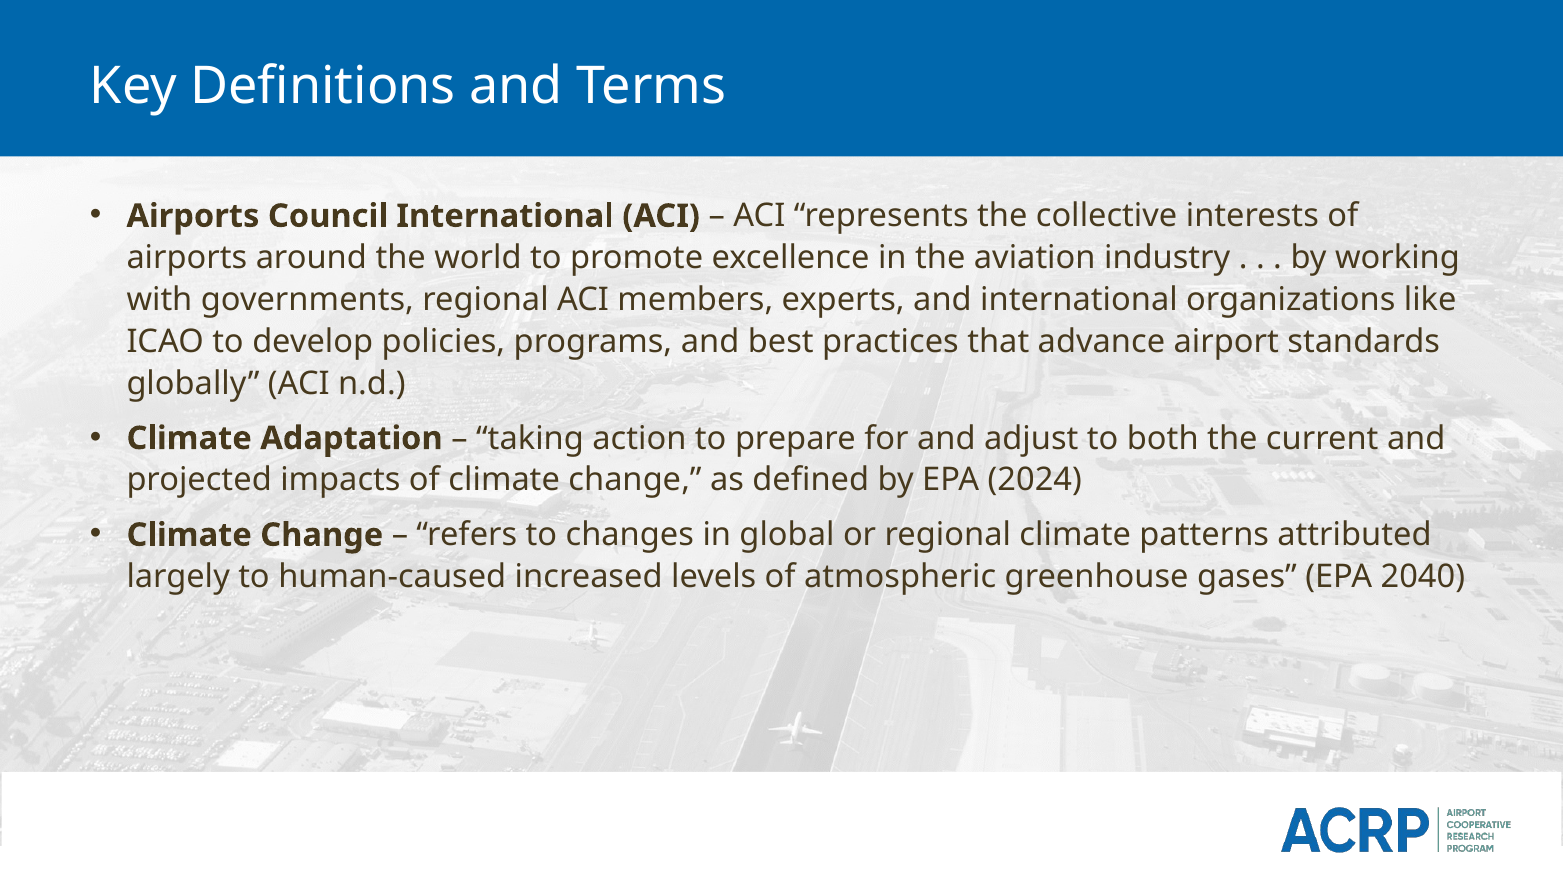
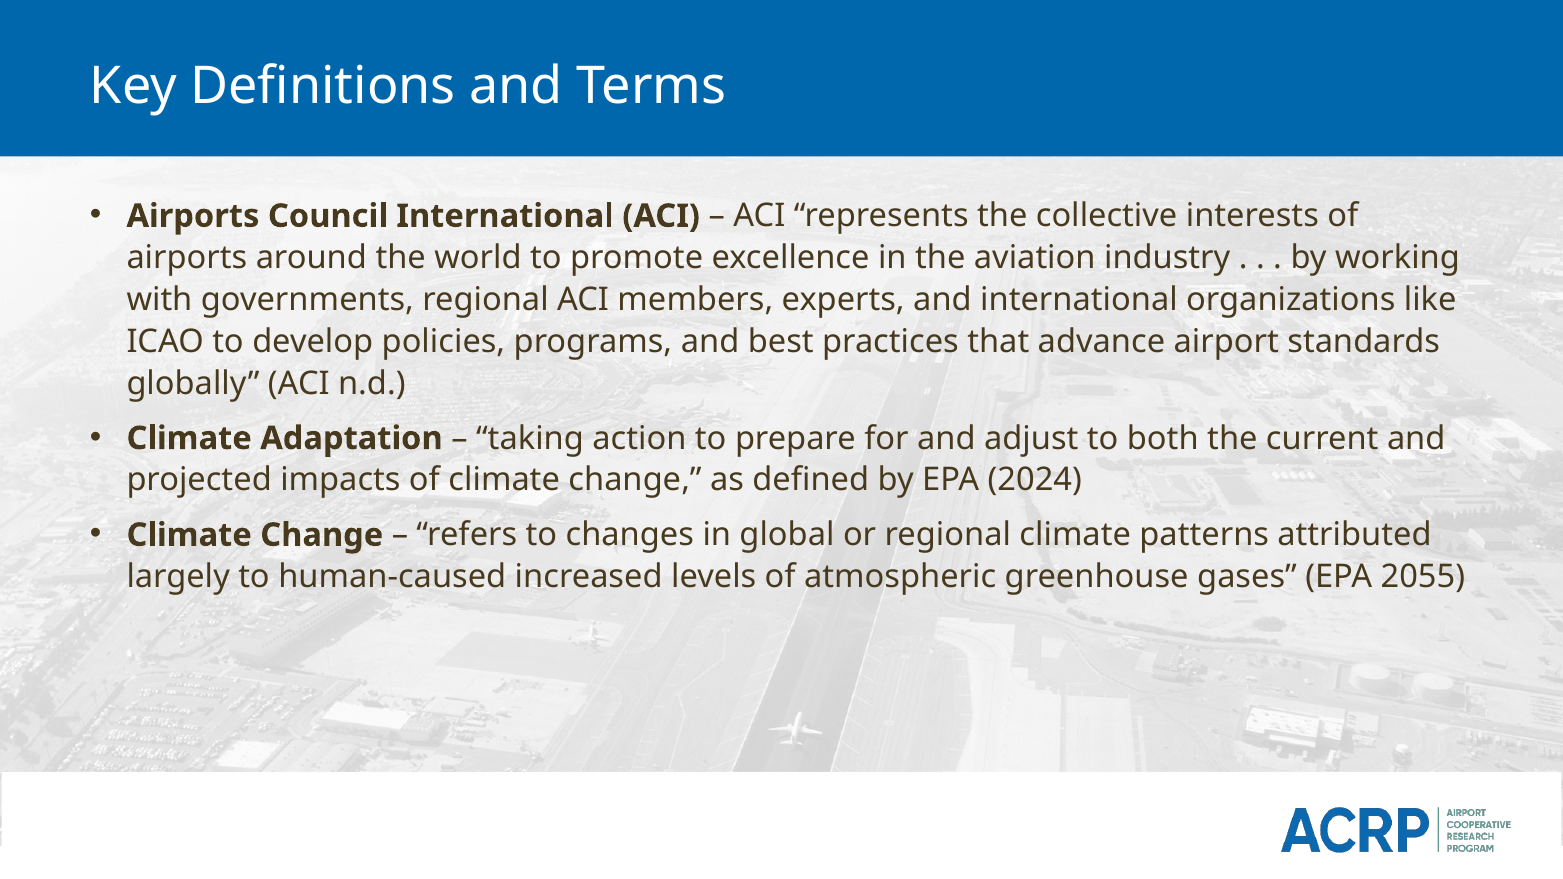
2040: 2040 -> 2055 (1423, 577)
